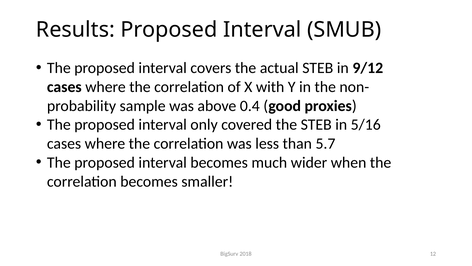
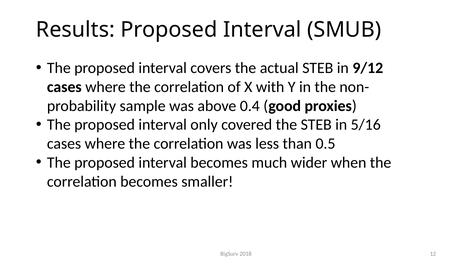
5.7: 5.7 -> 0.5 (325, 143)
